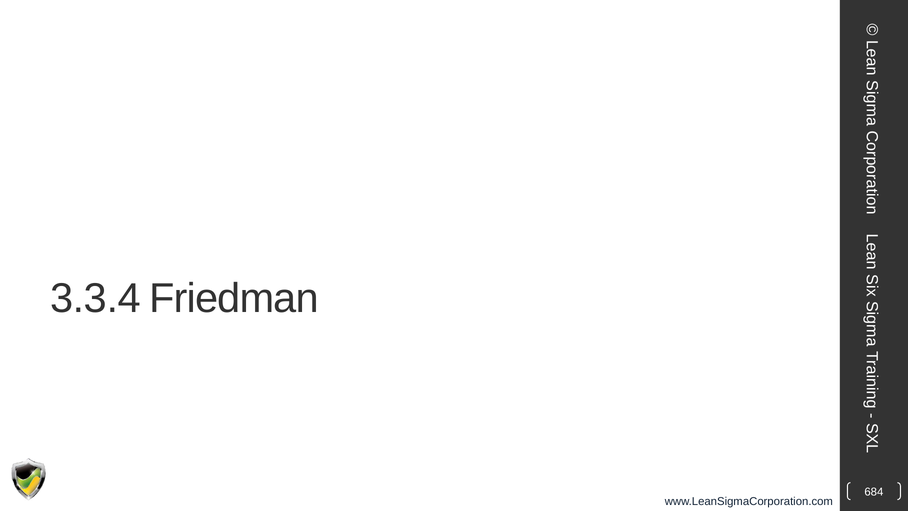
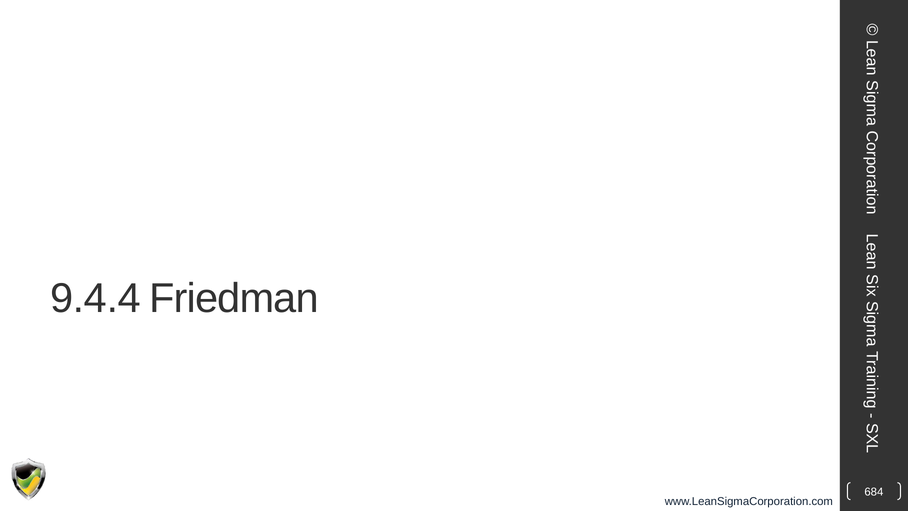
3.3.4: 3.3.4 -> 9.4.4 (95, 298)
